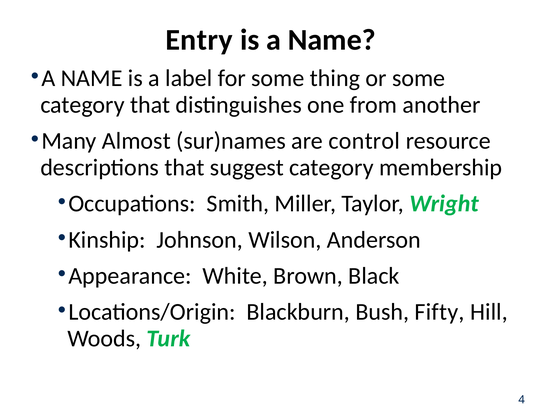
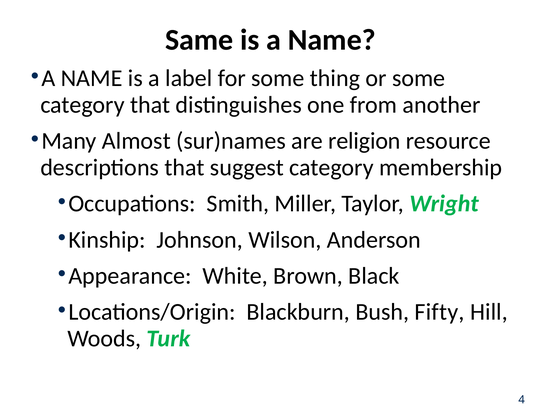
Entry: Entry -> Same (199, 40)
control: control -> religion (364, 141)
